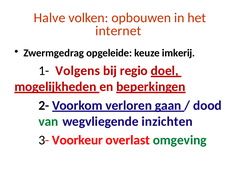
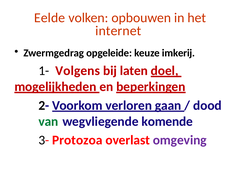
Halve: Halve -> Eelde (50, 18)
regio: regio -> laten (134, 71)
inzichten: inzichten -> komende (167, 121)
Voorkeur: Voorkeur -> Protozoa (77, 140)
omgeving colour: green -> purple (180, 140)
